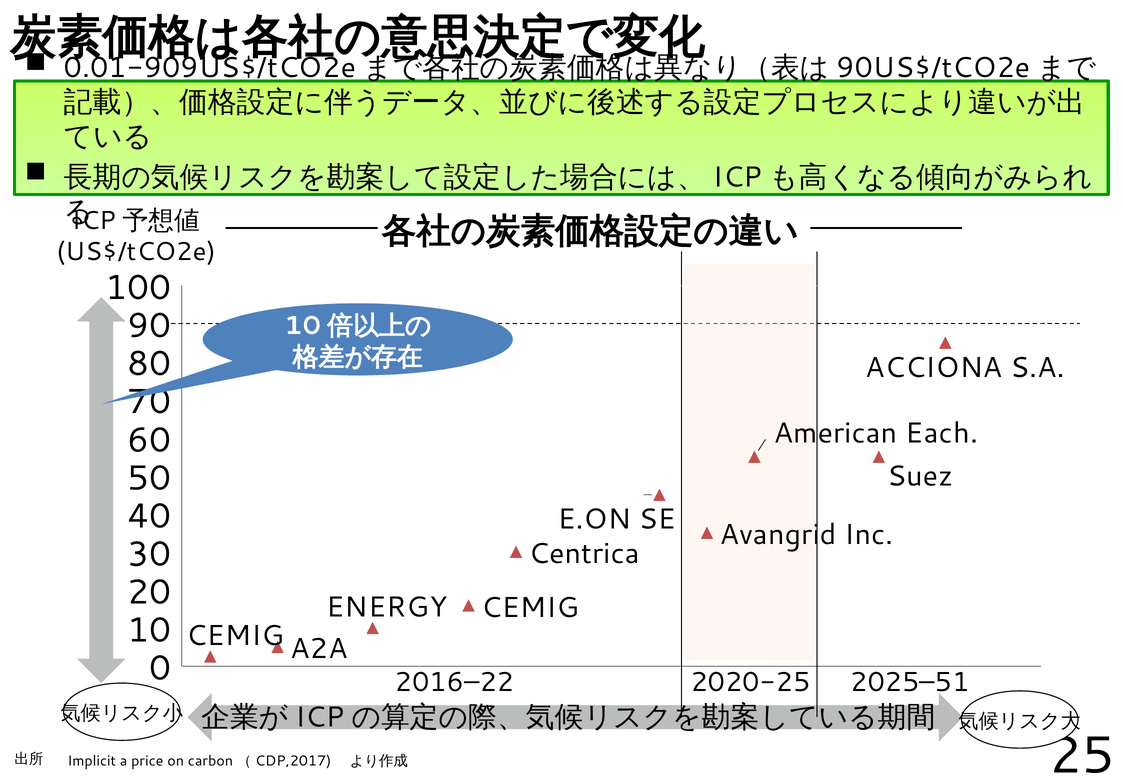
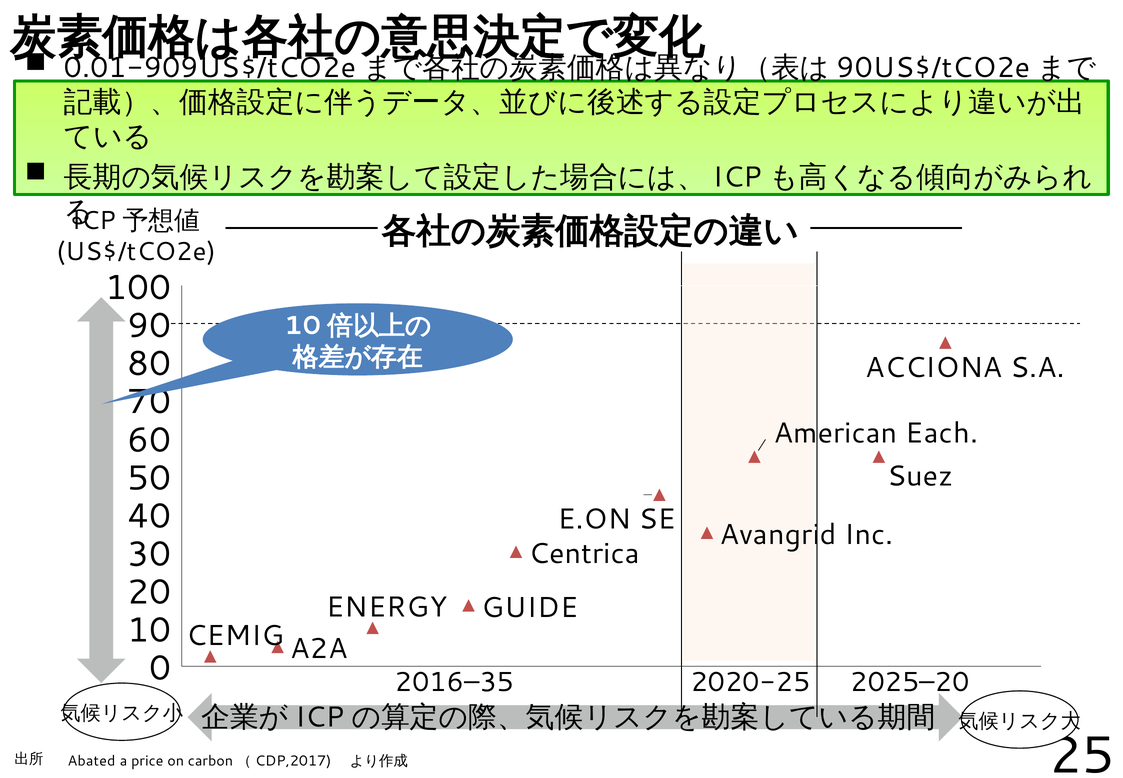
CEMIG: CEMIG -> GUIDE (530, 607)
2016–22: 2016–22 -> 2016–35 (455, 682)
2025–51: 2025–51 -> 2025–20 (910, 682)
Implicit: Implicit -> Abated (92, 760)
